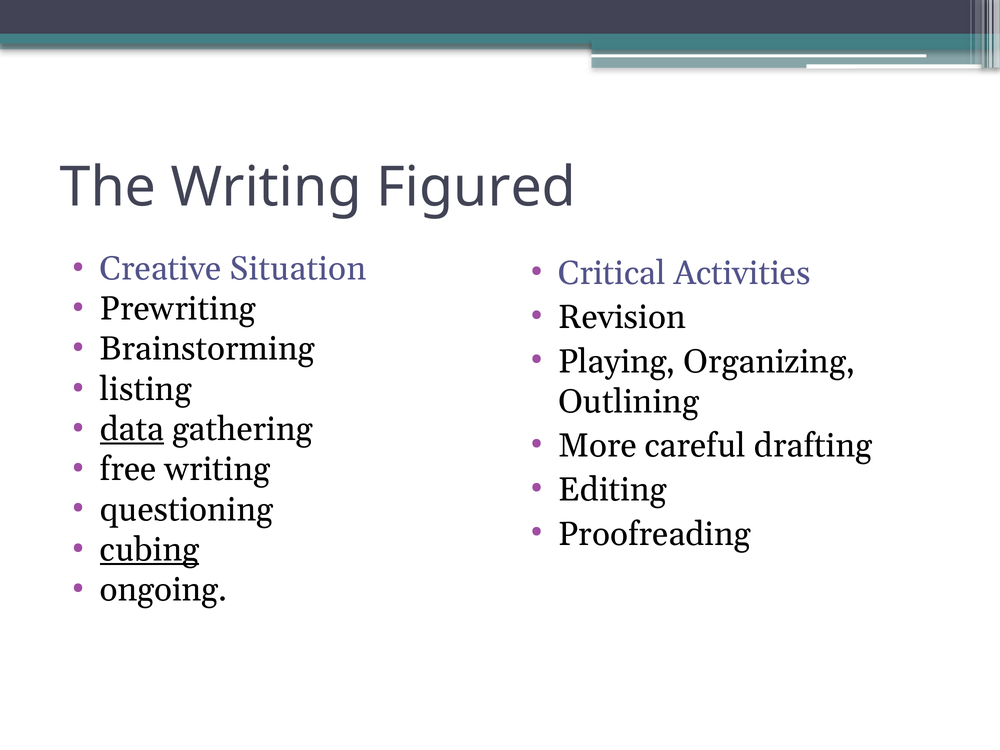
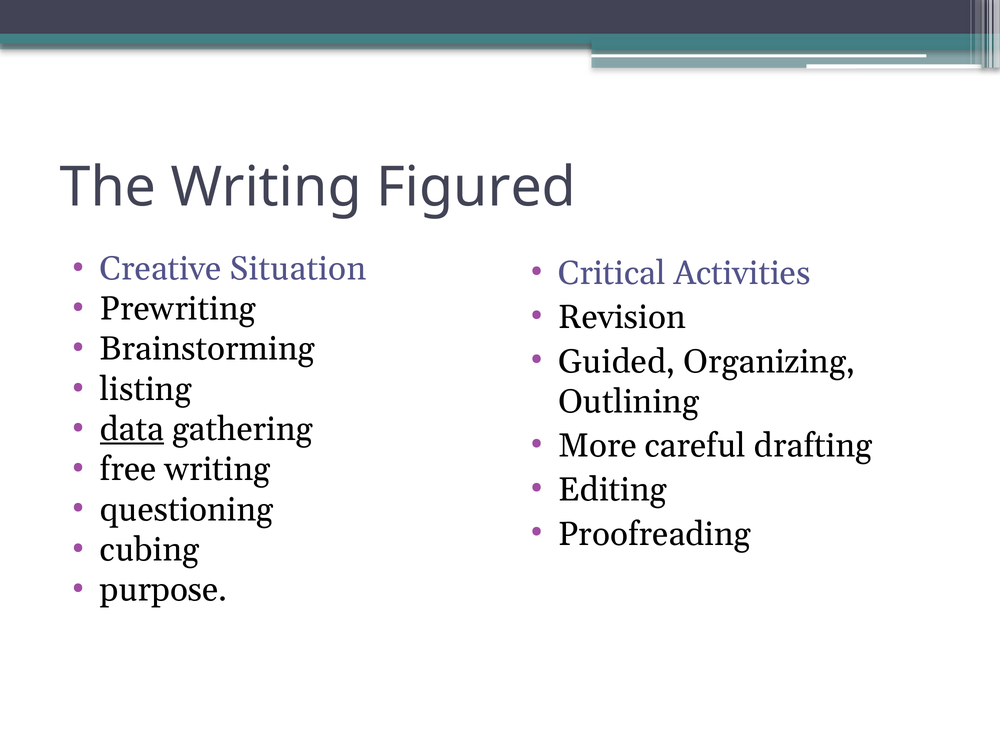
Playing: Playing -> Guided (617, 362)
cubing underline: present -> none (150, 550)
ongoing: ongoing -> purpose (164, 590)
